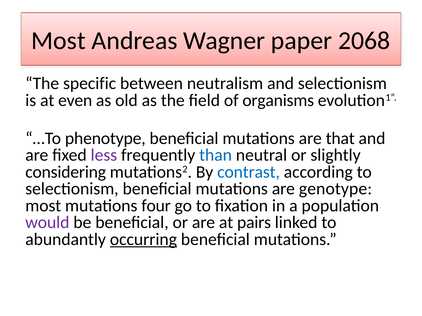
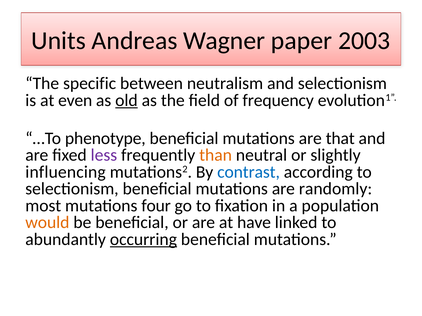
Most: Most -> Units (58, 41)
2068: 2068 -> 2003 (364, 41)
old underline: none -> present (126, 101)
organisms: organisms -> frequency (278, 101)
than colour: blue -> orange (216, 155)
considering: considering -> influencing (66, 172)
genotype: genotype -> randomly (335, 189)
would colour: purple -> orange (47, 223)
pairs: pairs -> have (254, 223)
